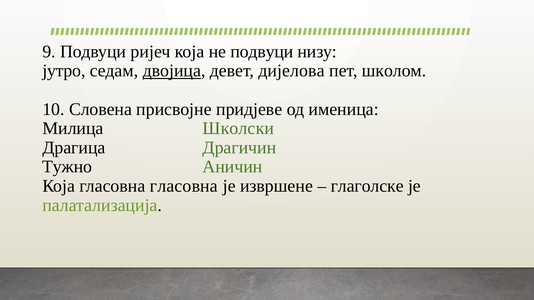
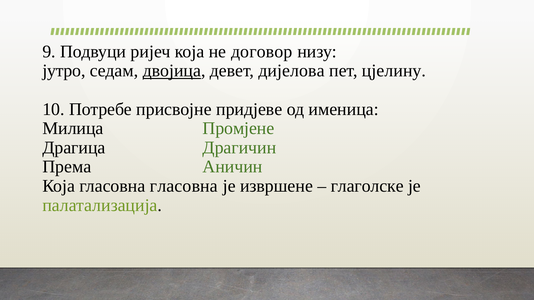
не подвуци: подвуци -> договор (262, 52)
школом: школом -> цјелину (394, 71)
Словена: Словена -> Потребе (100, 109)
Школски: Школски -> Промјене (238, 129)
Тужно: Тужно -> Према (67, 167)
